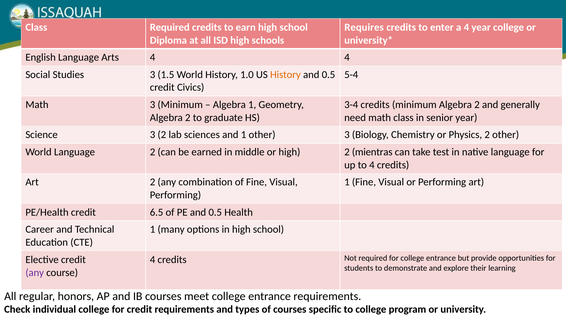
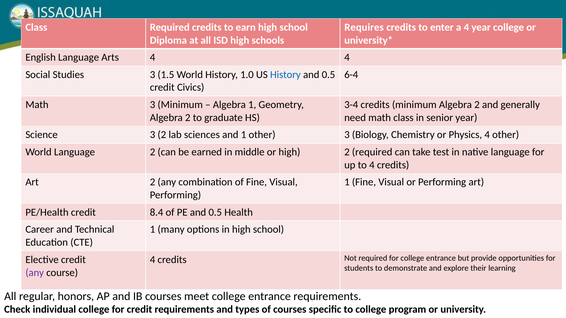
History colour: orange -> blue (285, 75)
5-4: 5-4 -> 6-4 (351, 75)
Physics 2: 2 -> 4 (487, 135)
2 mientras: mientras -> required (372, 152)
6.5: 6.5 -> 8.4 (157, 213)
